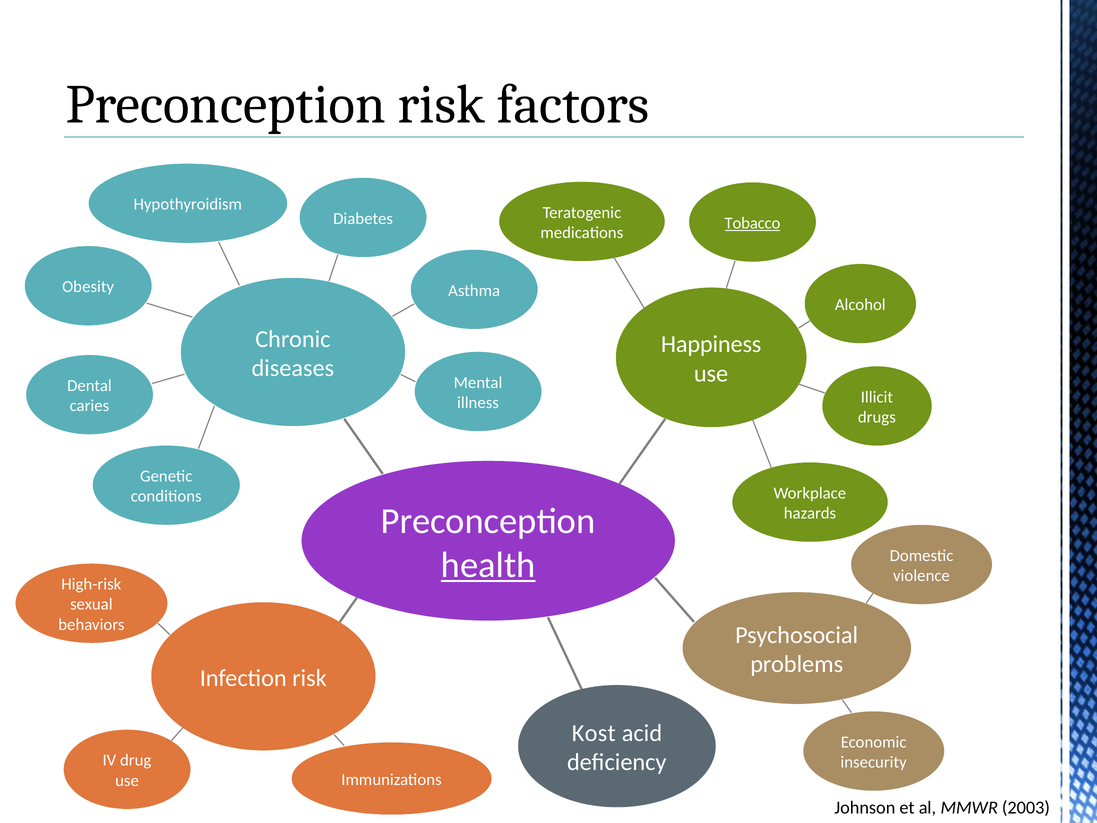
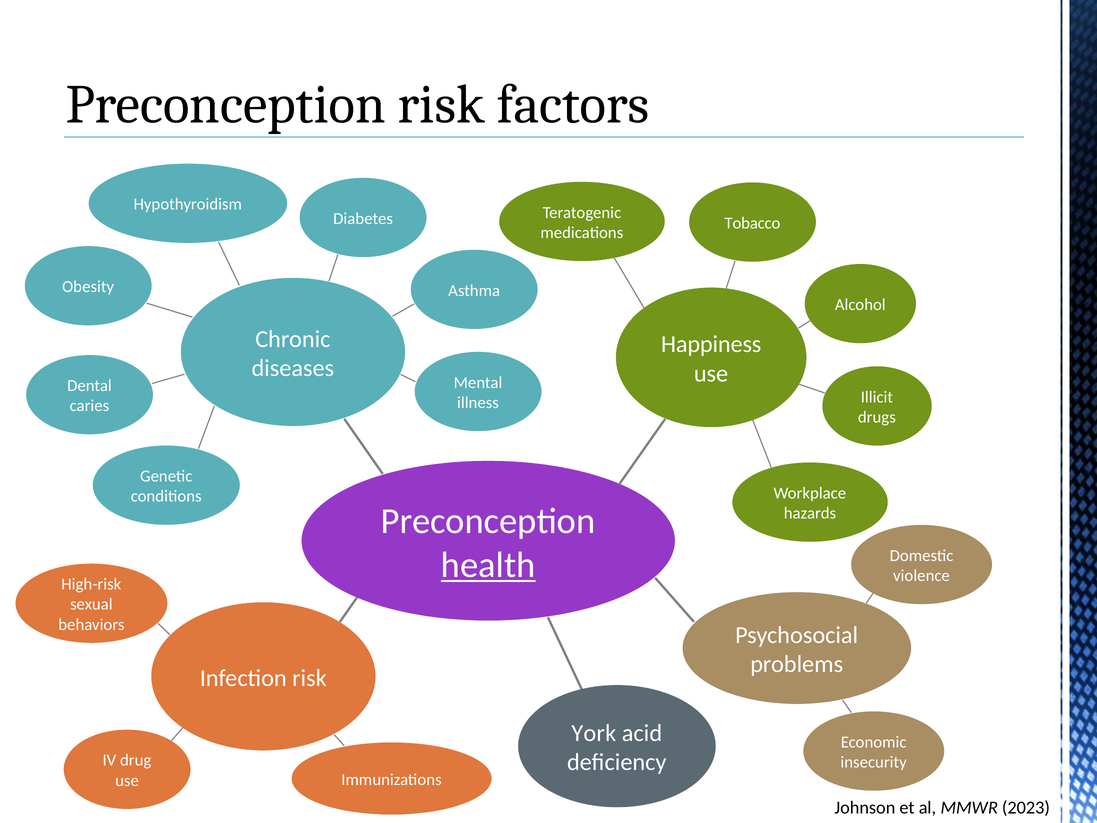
Tobacco underline: present -> none (752, 223)
Kost: Kost -> York (594, 733)
2003: 2003 -> 2023 (1026, 808)
